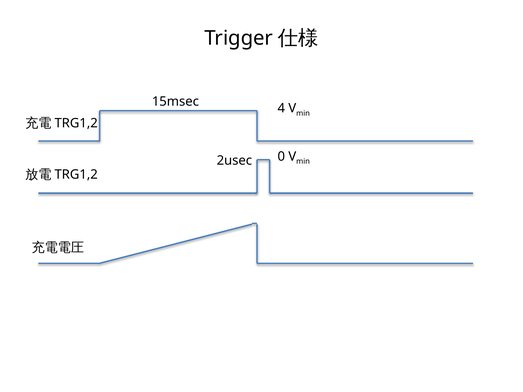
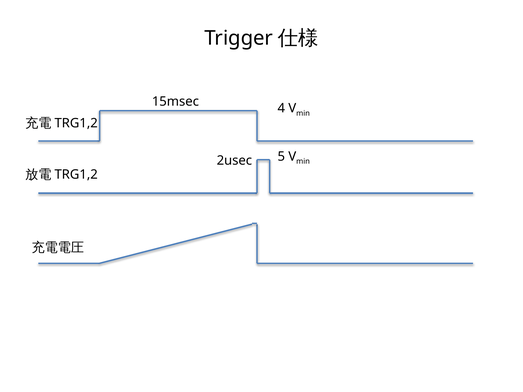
0: 0 -> 5 (281, 156)
